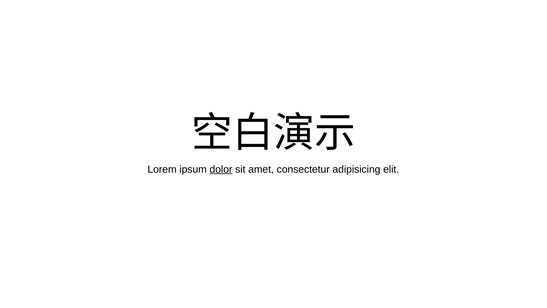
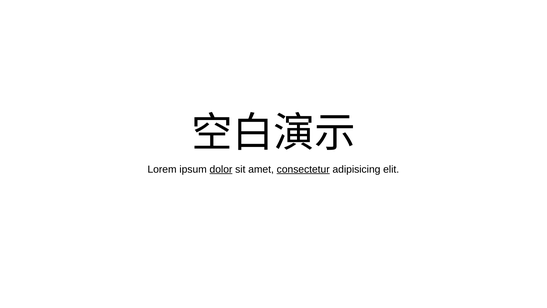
consectetur underline: none -> present (303, 169)
